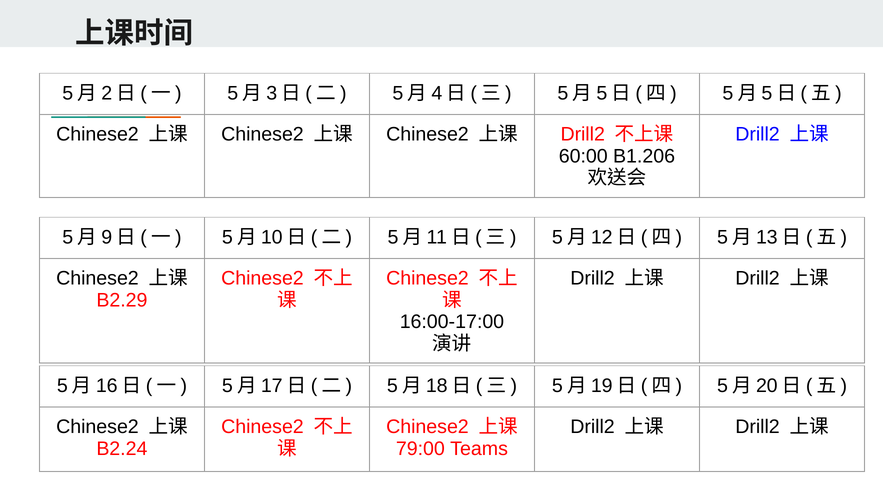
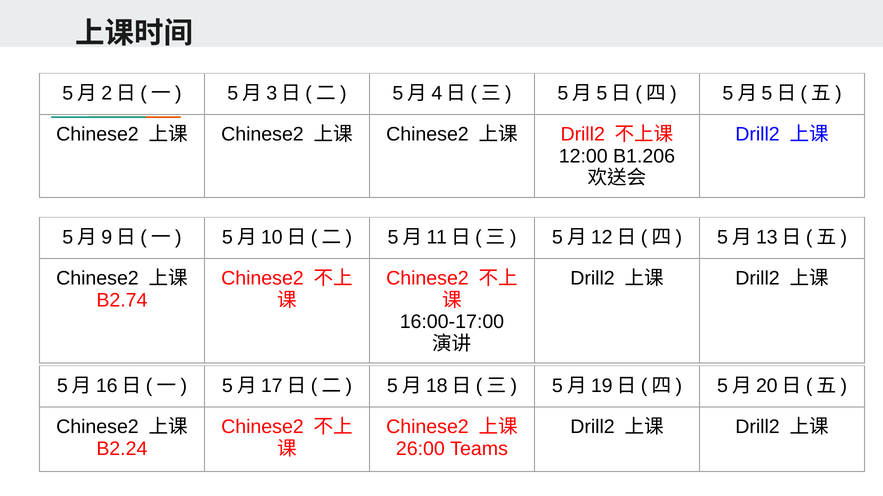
60:00: 60:00 -> 12:00 (583, 156)
B2.29: B2.29 -> B2.74 (122, 301)
79:00: 79:00 -> 26:00 (420, 449)
